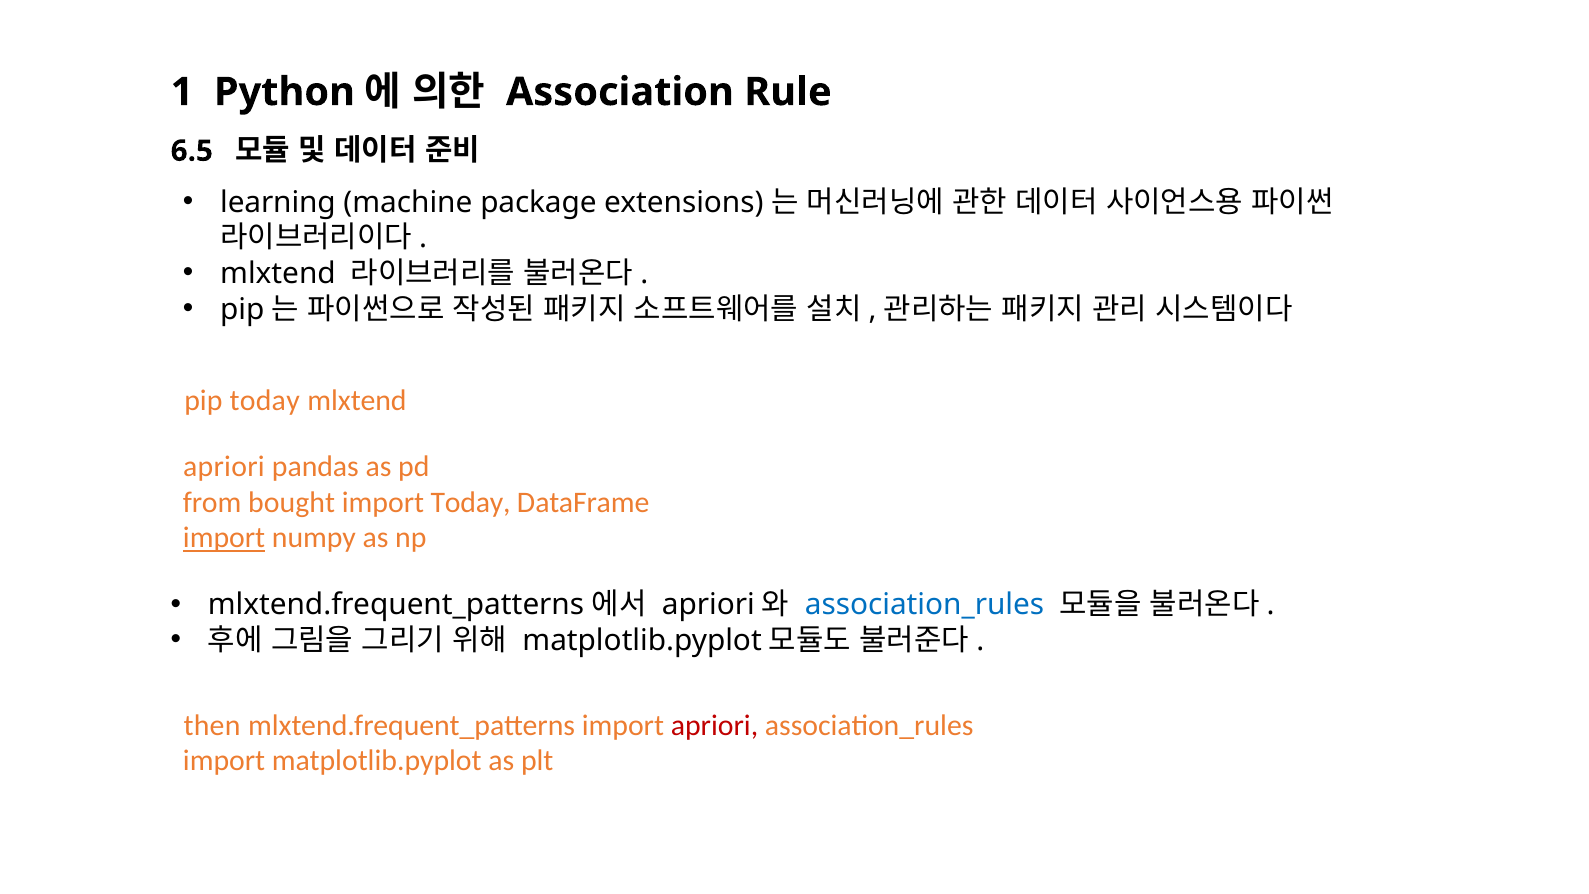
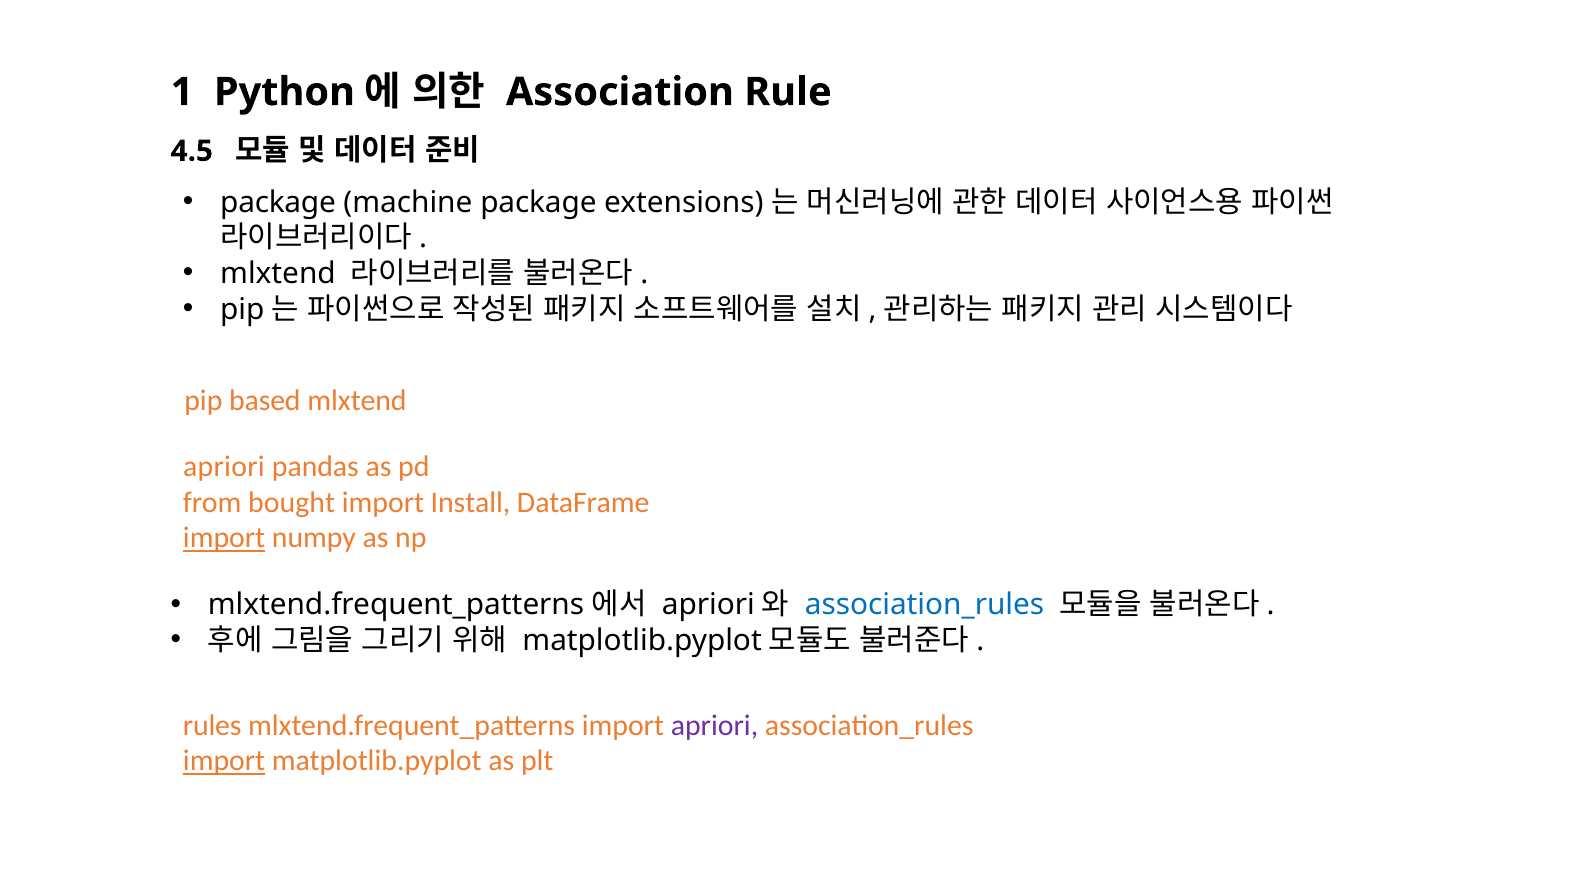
6.5: 6.5 -> 4.5 (192, 151)
learning: learning -> package (278, 202)
pip today: today -> based (265, 400)
import Today: Today -> Install (471, 502)
then: then -> rules (212, 725)
apriori colour: red -> purple (715, 725)
import underline: none -> present (224, 761)
